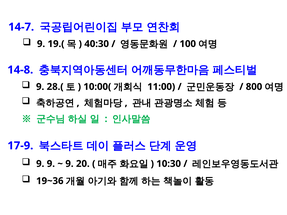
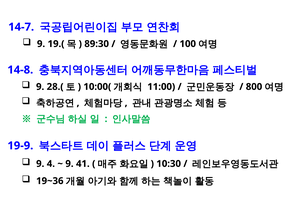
40:30: 40:30 -> 89:30 (97, 44)
17-9: 17-9 -> 19-9 (20, 146)
9 9: 9 -> 4 (51, 164)
20: 20 -> 41 (83, 164)
